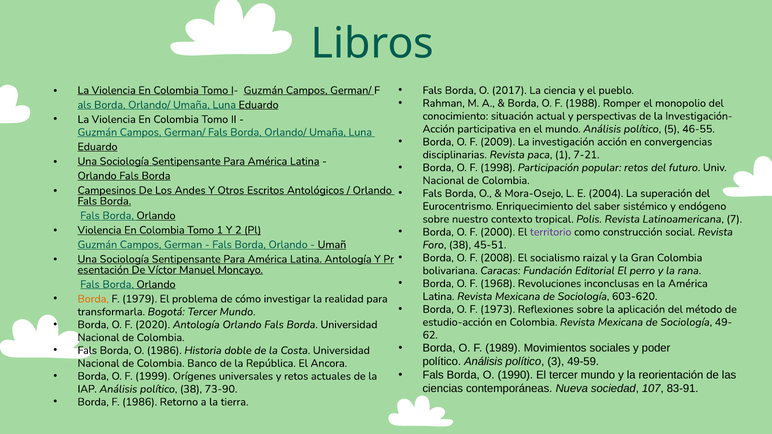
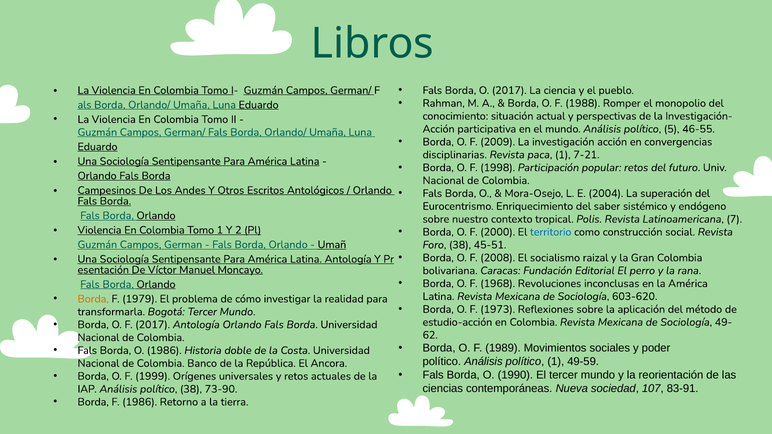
territorio colour: purple -> blue (551, 232)
F 2020: 2020 -> 2017 (153, 325)
político 3: 3 -> 1 (556, 362)
